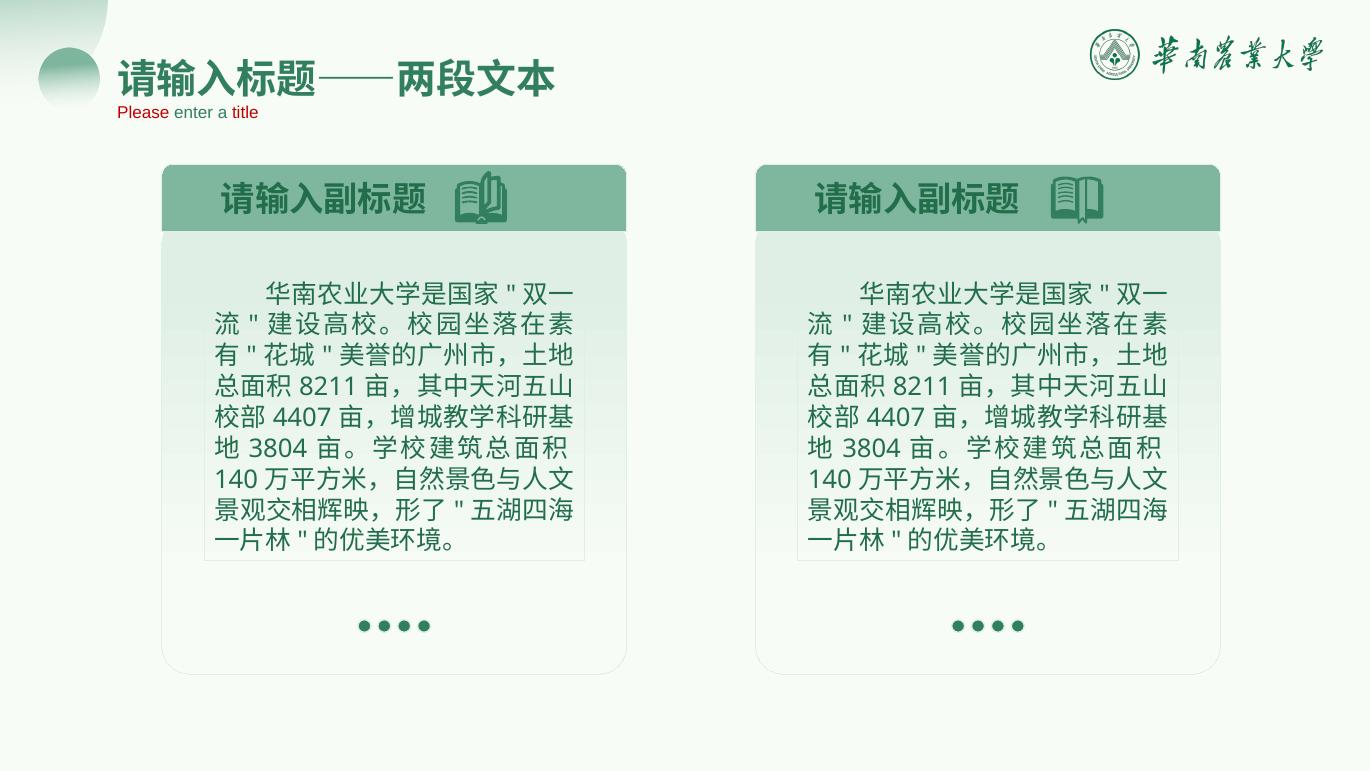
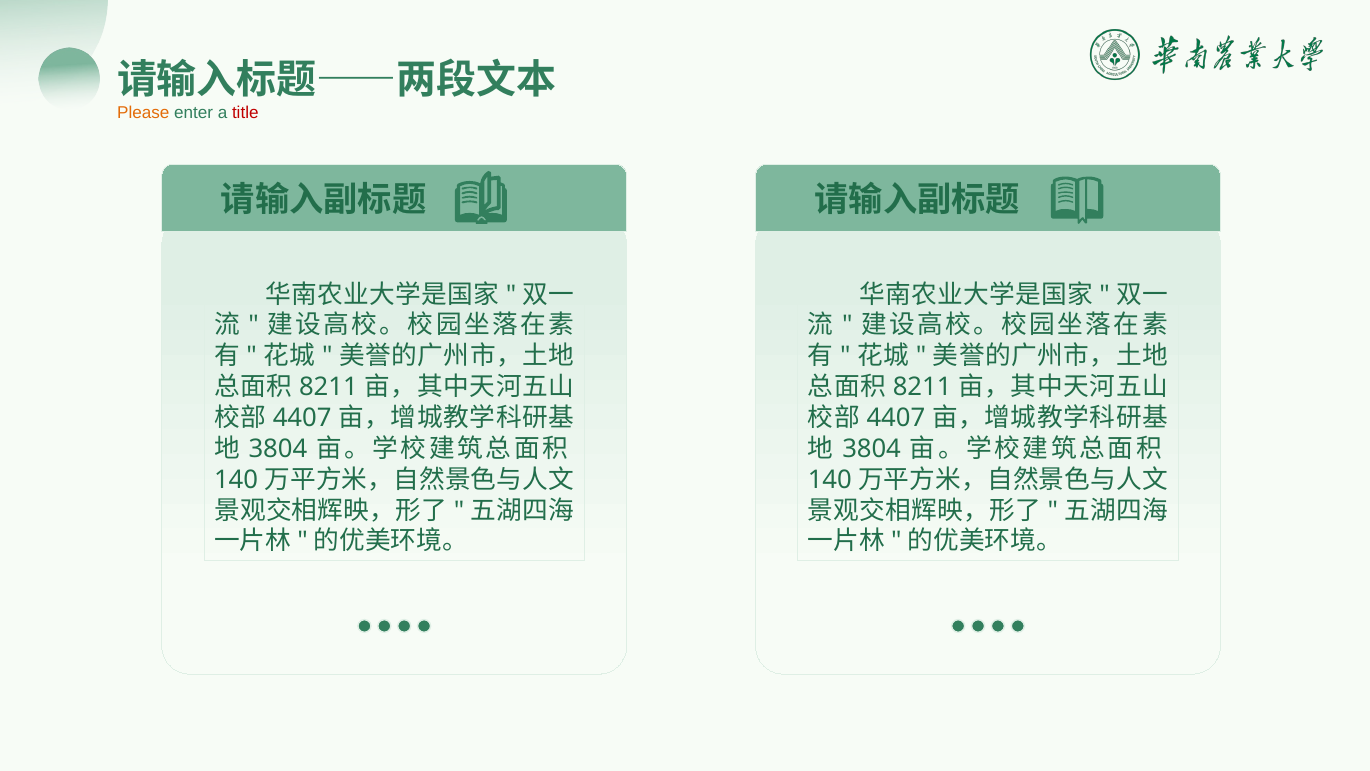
Please colour: red -> orange (143, 113)
